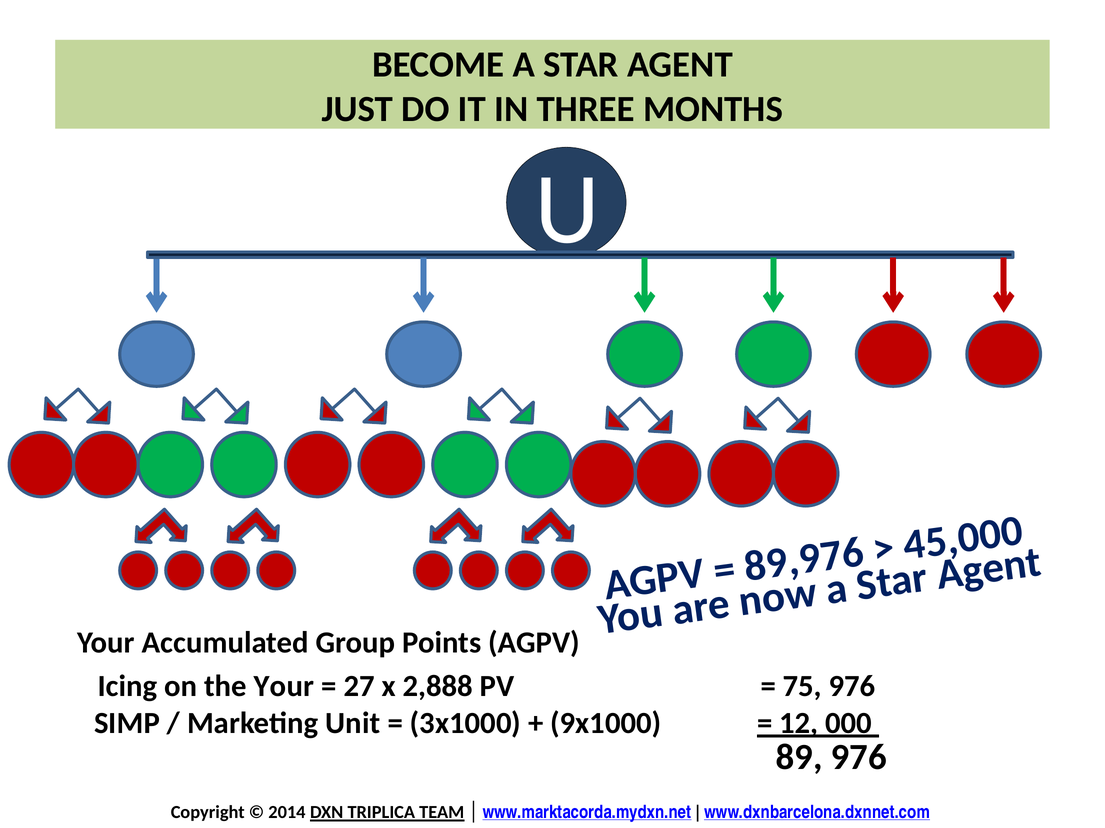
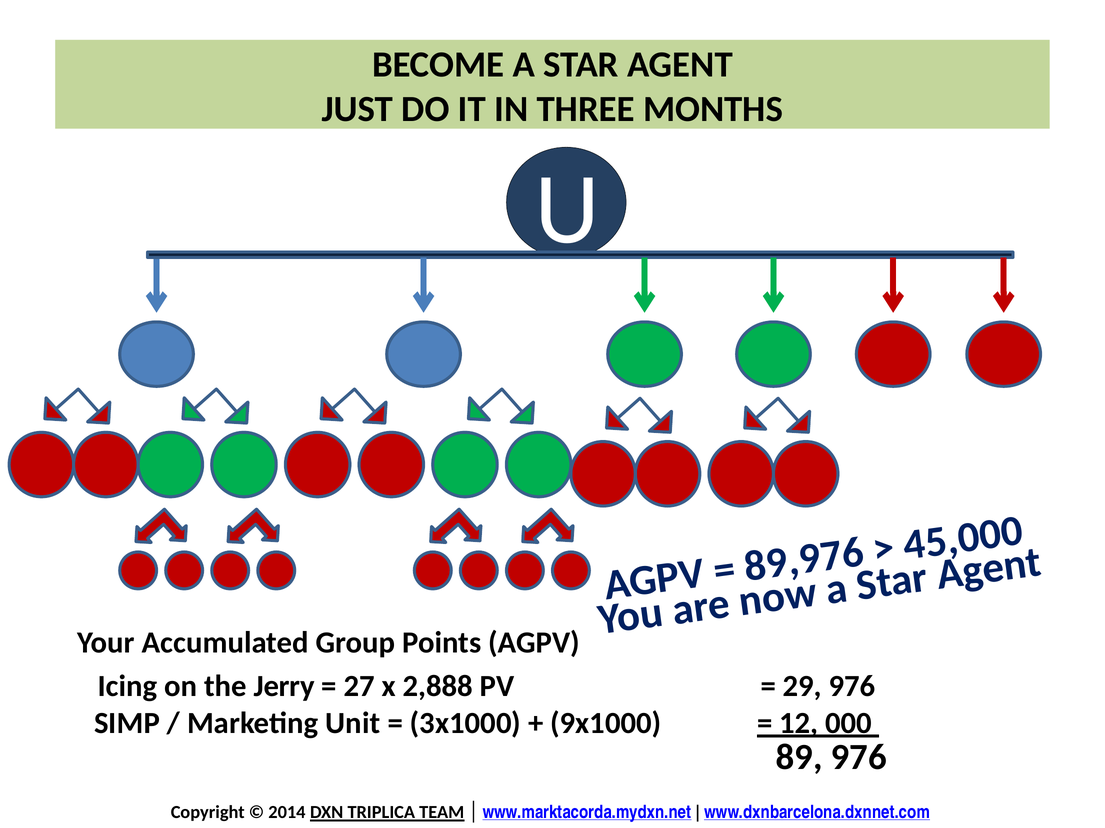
the Your: Your -> Jerry (284, 687)
75: 75 -> 29 (802, 687)
